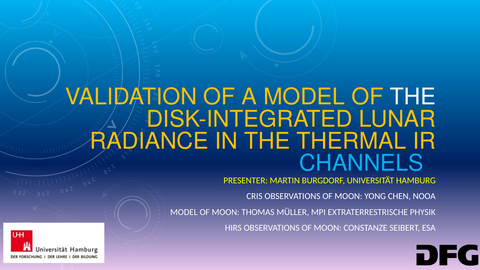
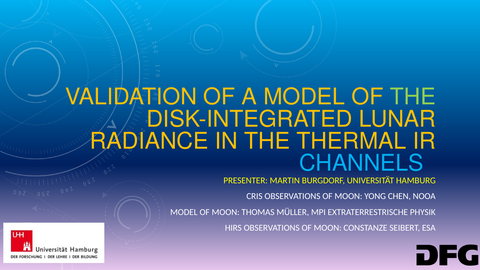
THE colour: white -> light green (413, 97)
